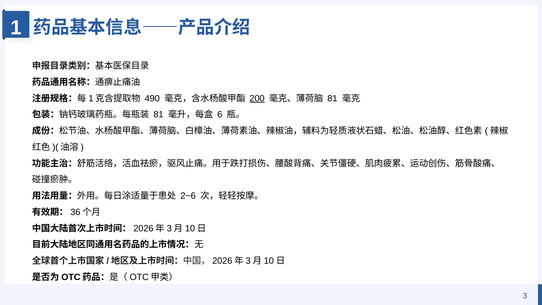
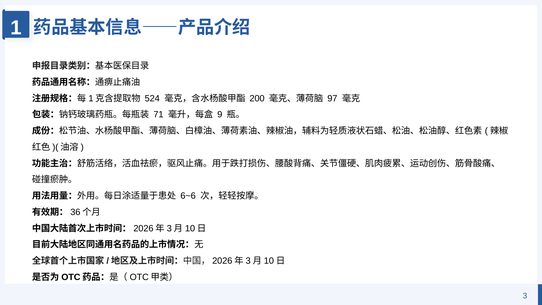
490: 490 -> 524 (152, 98)
200 underline: present -> none (257, 98)
81: 81 -> 97 (332, 98)
81: 81 -> 71 (158, 115)
6: 6 -> 9 (220, 115)
2~6: 2~6 -> 6~6 (188, 196)
